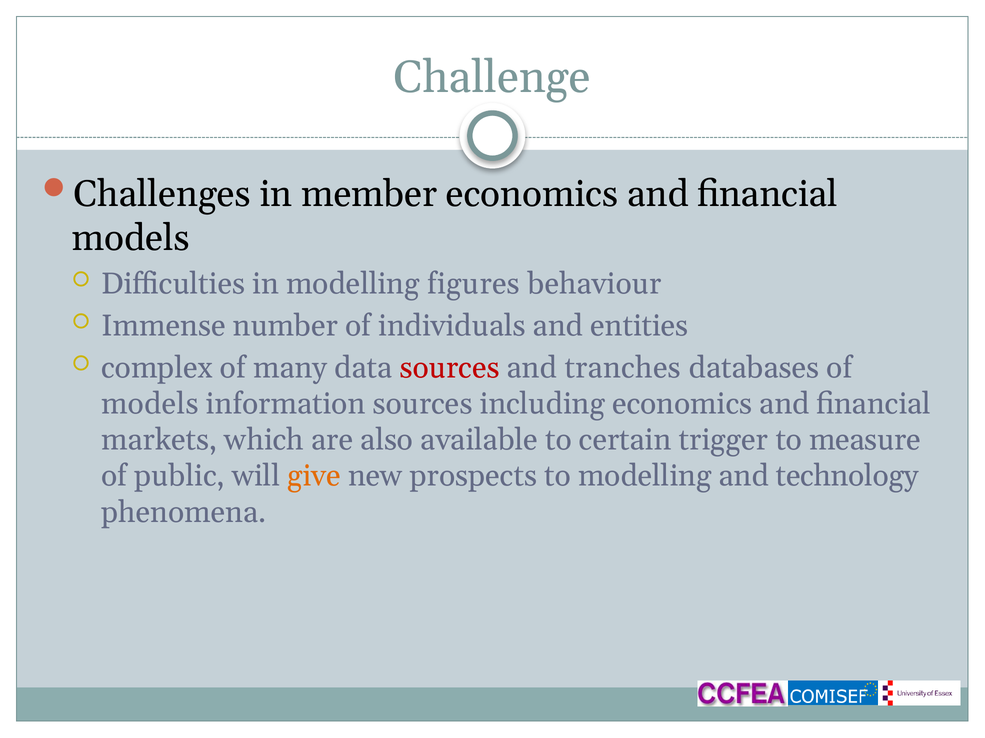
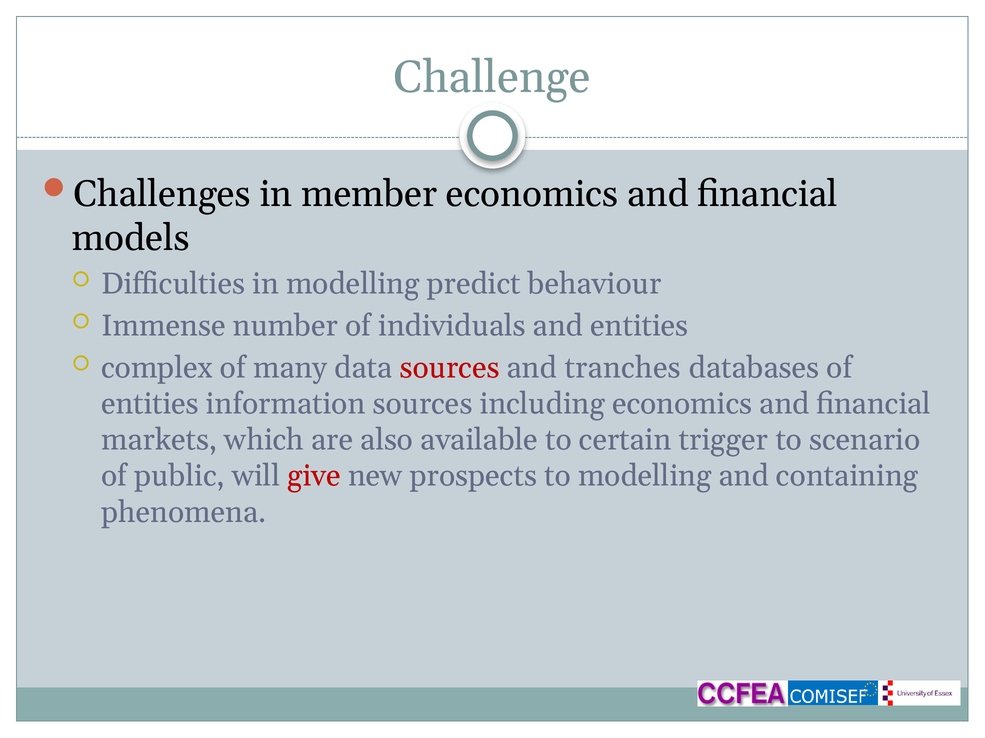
figures: figures -> predict (474, 284)
models: models -> entities (150, 404)
measure: measure -> scenario (865, 440)
give colour: orange -> red (314, 477)
technology: technology -> containing (847, 477)
